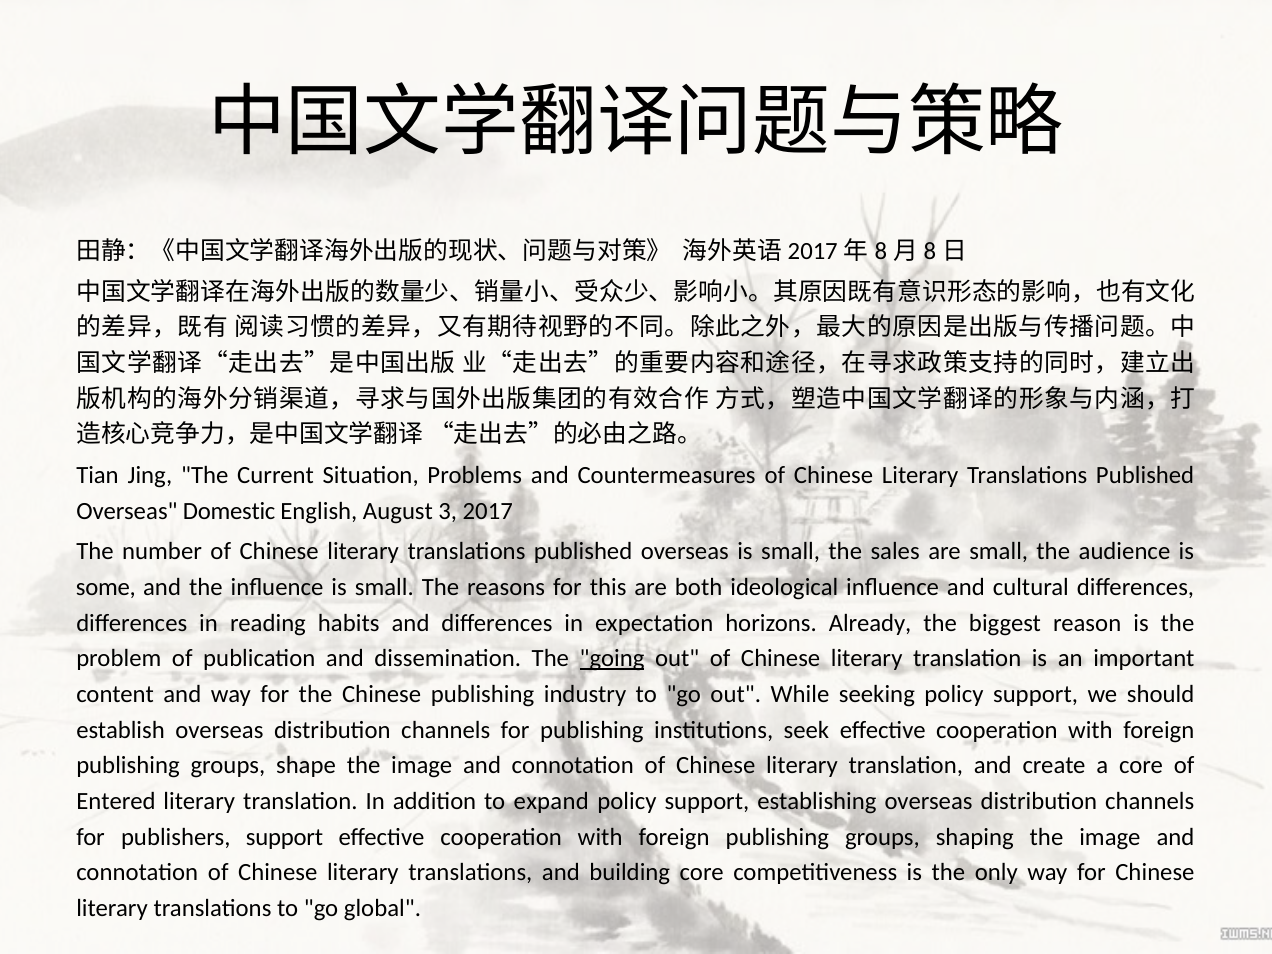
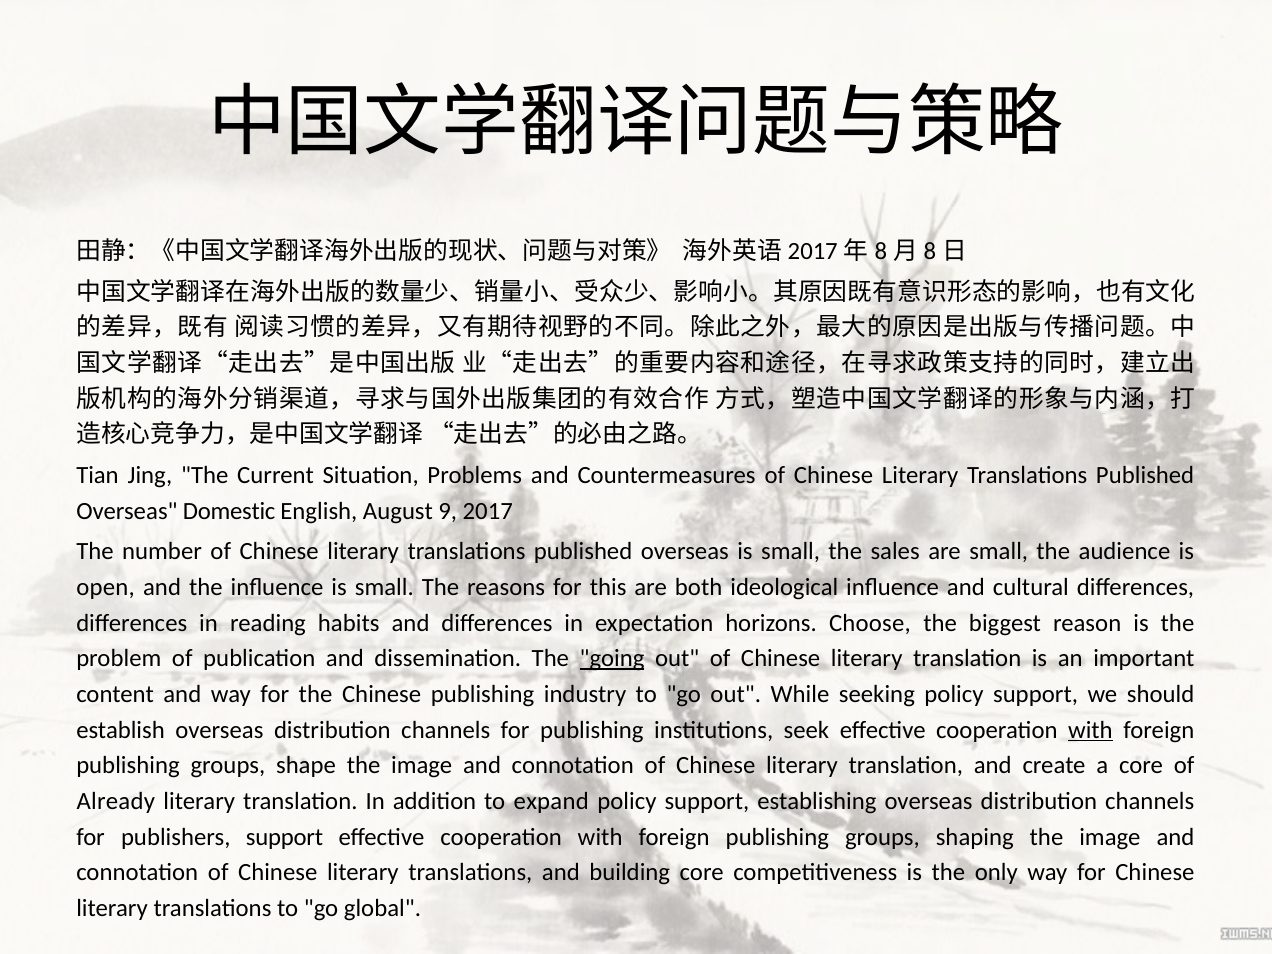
3: 3 -> 9 (448, 511)
some: some -> open (106, 587)
Already: Already -> Choose (870, 623)
with underline: none -> present (1090, 730)
Entered: Entered -> Already (116, 801)
